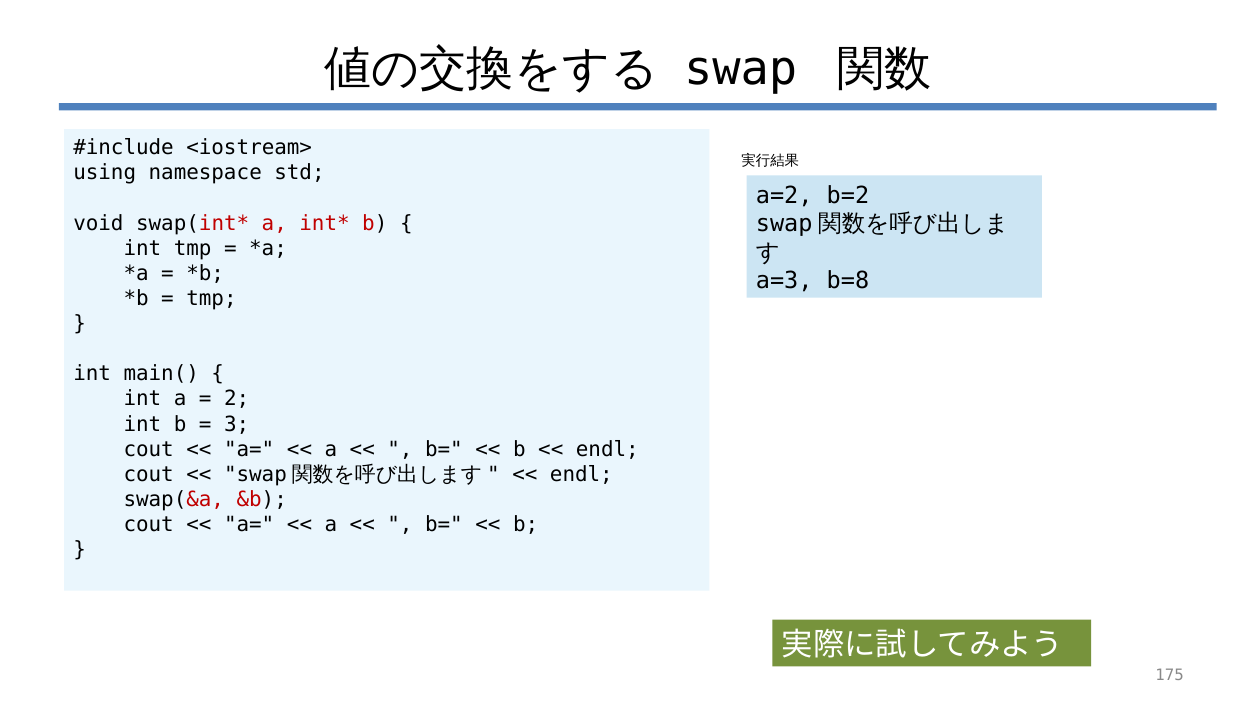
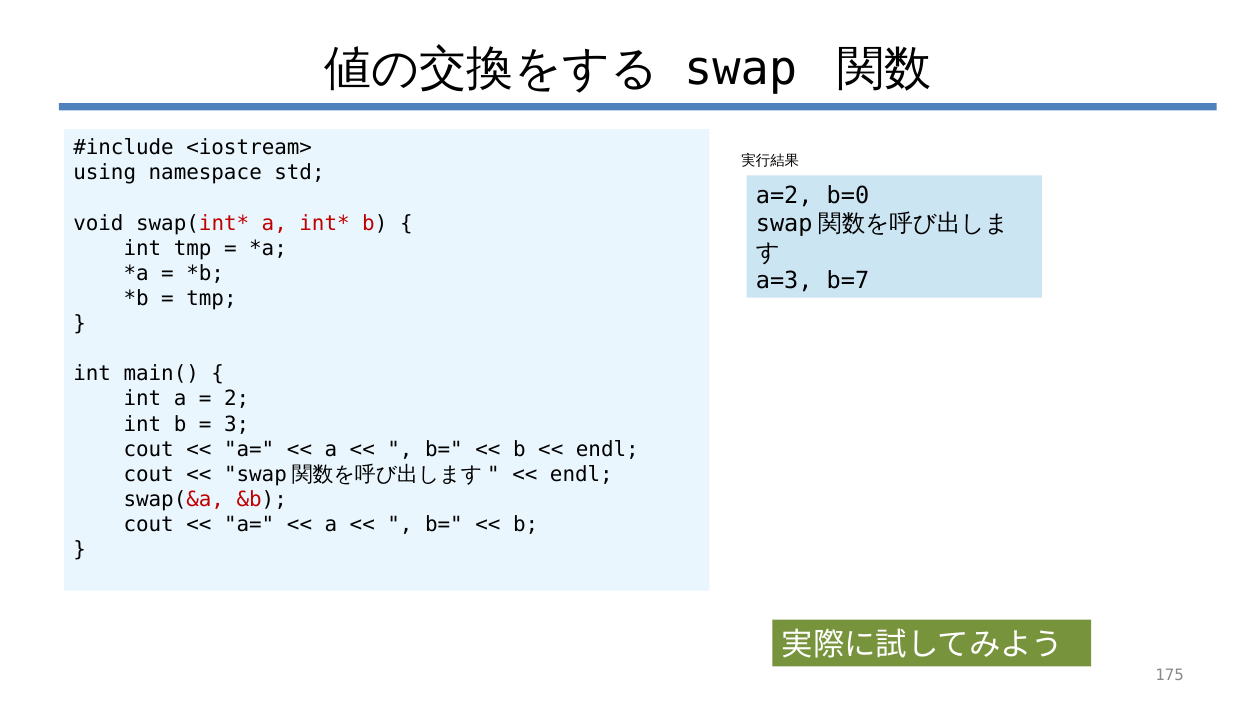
b=2: b=2 -> b=0 (848, 196)
b=8: b=8 -> b=7 (848, 280)
